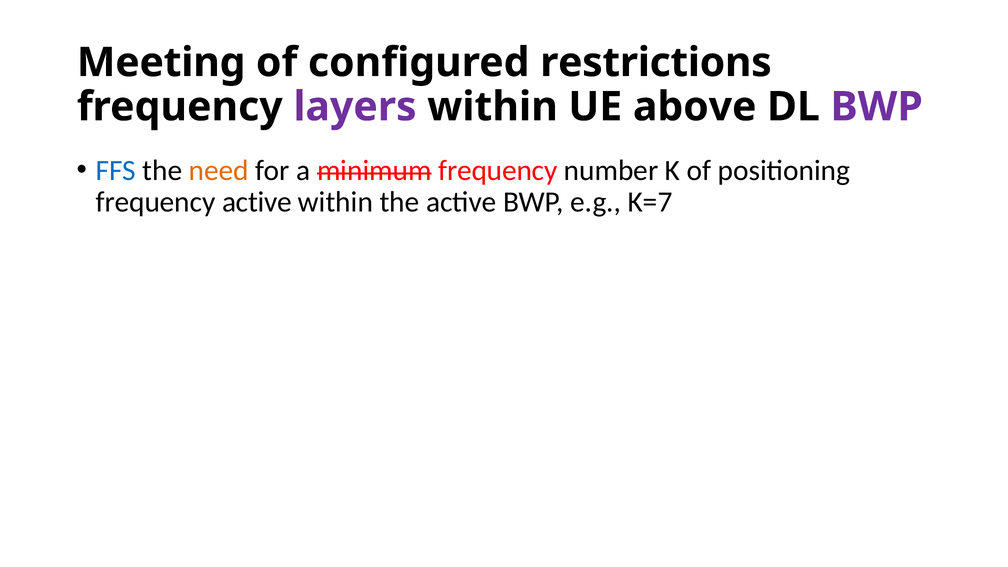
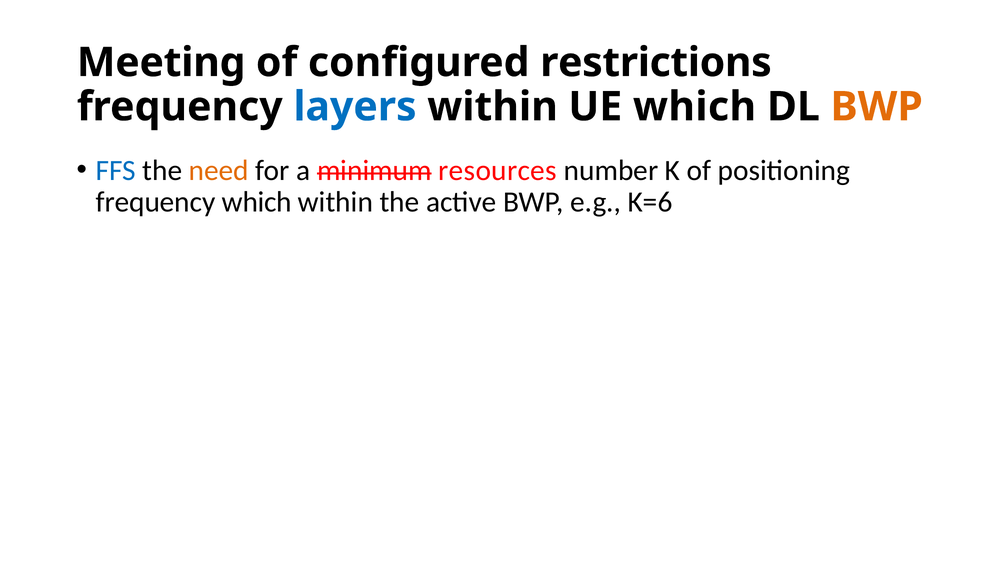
layers colour: purple -> blue (355, 107)
UE above: above -> which (694, 107)
BWP colour: purple -> orange (877, 107)
minimum frequency: frequency -> resources (498, 170)
frequency active: active -> which (257, 202)
K=7: K=7 -> K=6 (650, 202)
